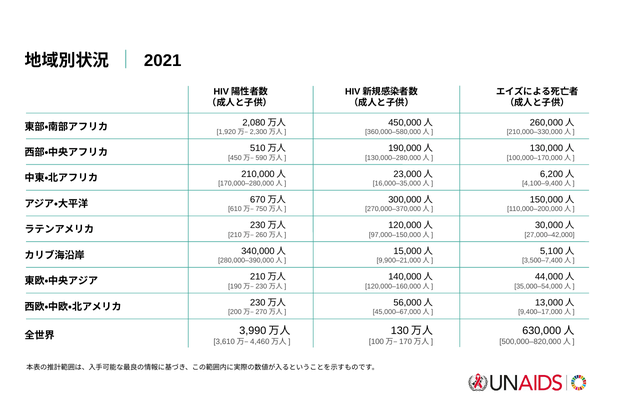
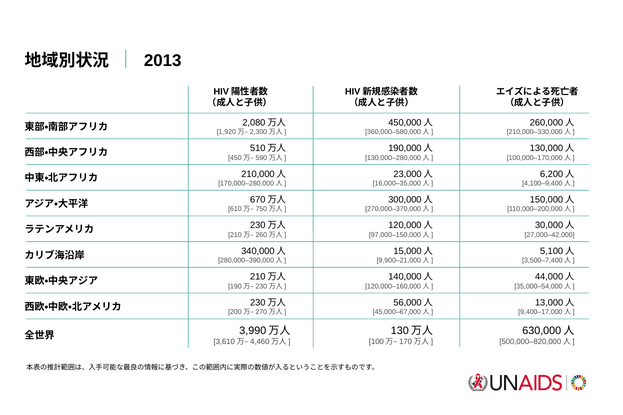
2021: 2021 -> 2013 (163, 61)
